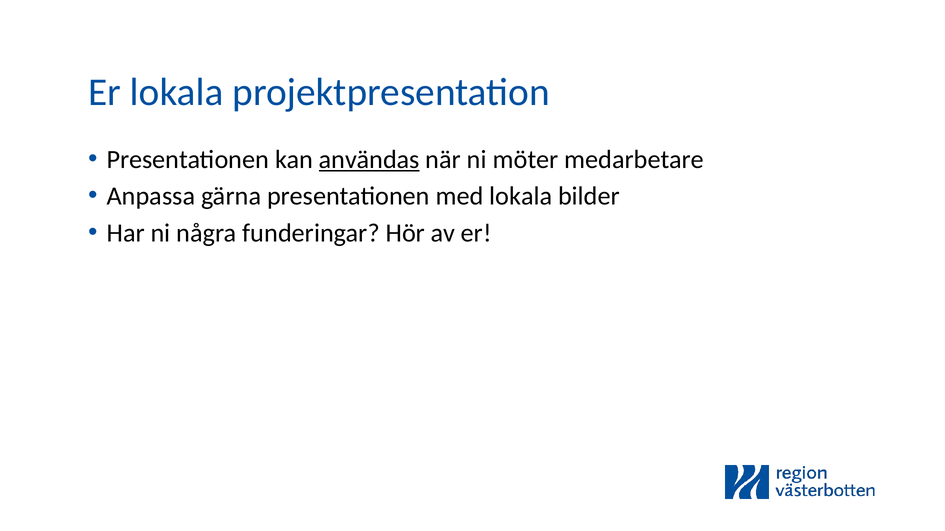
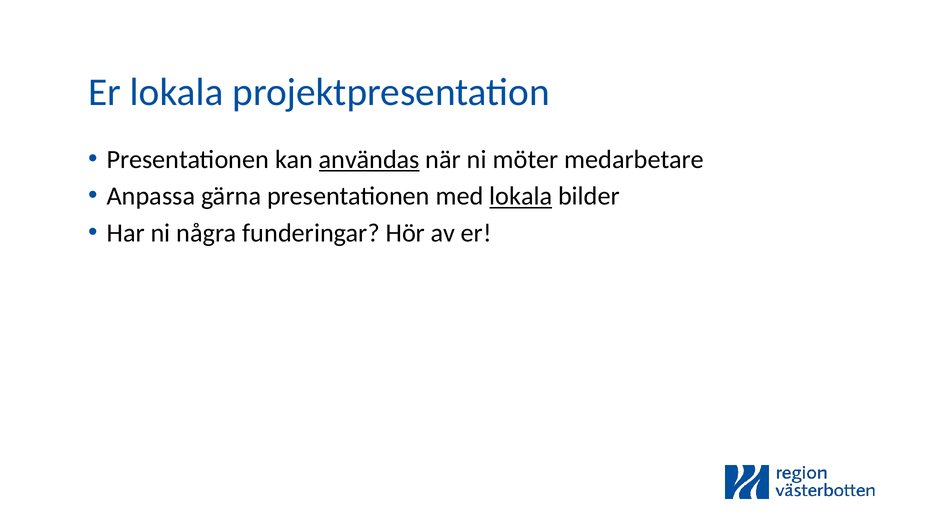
lokala underline: none -> present (521, 197)
